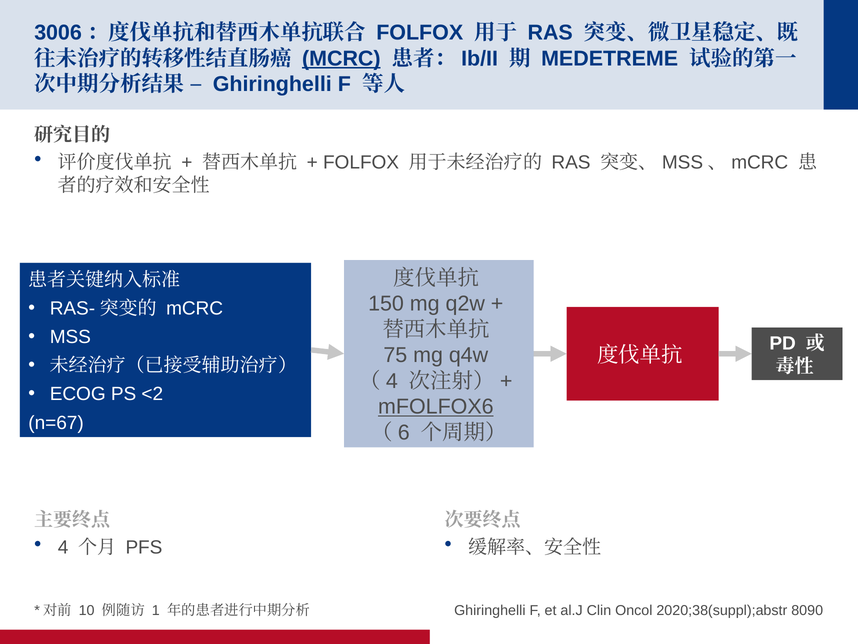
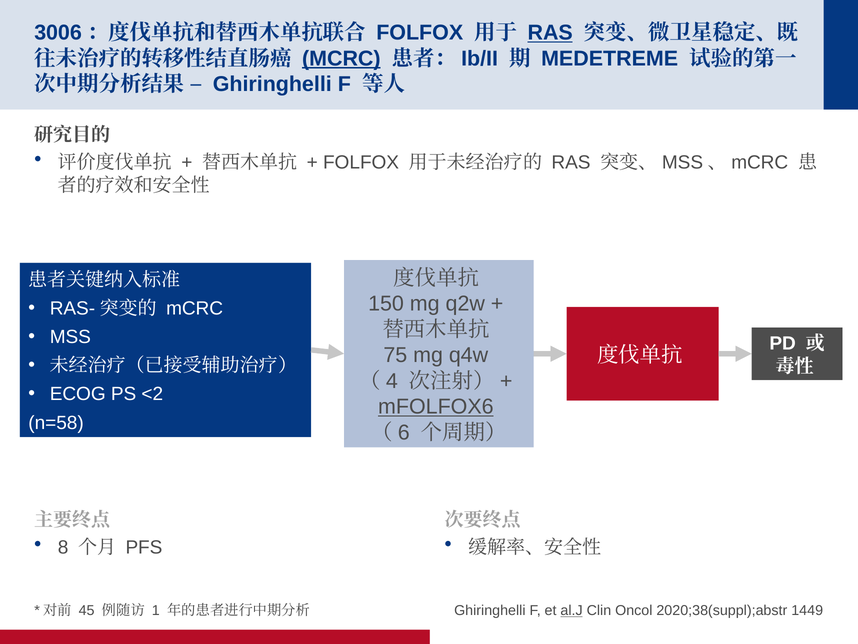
RAS underline: none -> present (550, 33)
n=67: n=67 -> n=58 (56, 422)
4: 4 -> 8 (63, 547)
10: 10 -> 45 (87, 610)
al.J underline: none -> present (572, 610)
8090: 8090 -> 1449 (807, 610)
